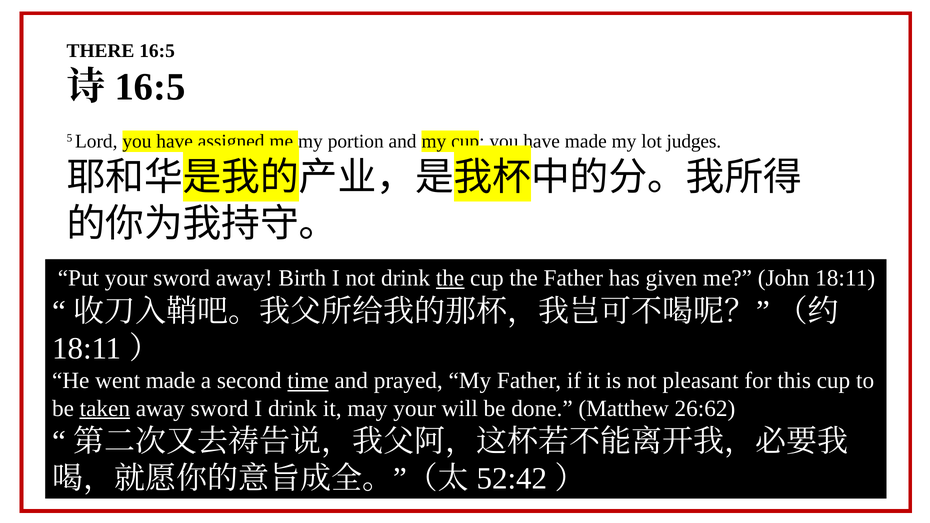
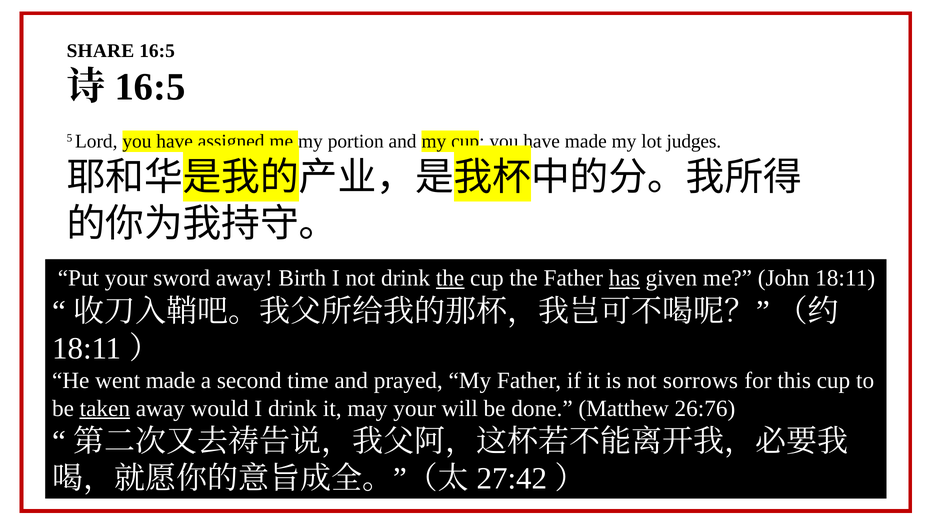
THERE: THERE -> SHARE (100, 51)
has underline: none -> present (624, 278)
time underline: present -> none (308, 381)
pleasant: pleasant -> sorrows (700, 381)
away sword: sword -> would (220, 409)
26:62: 26:62 -> 26:76 (705, 409)
52:42: 52:42 -> 27:42 (512, 479)
